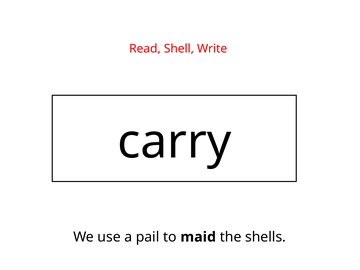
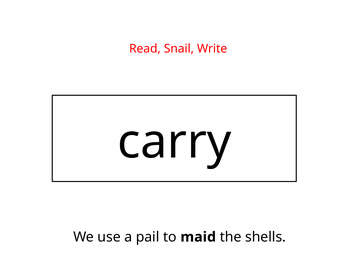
Shell: Shell -> Snail (179, 49)
